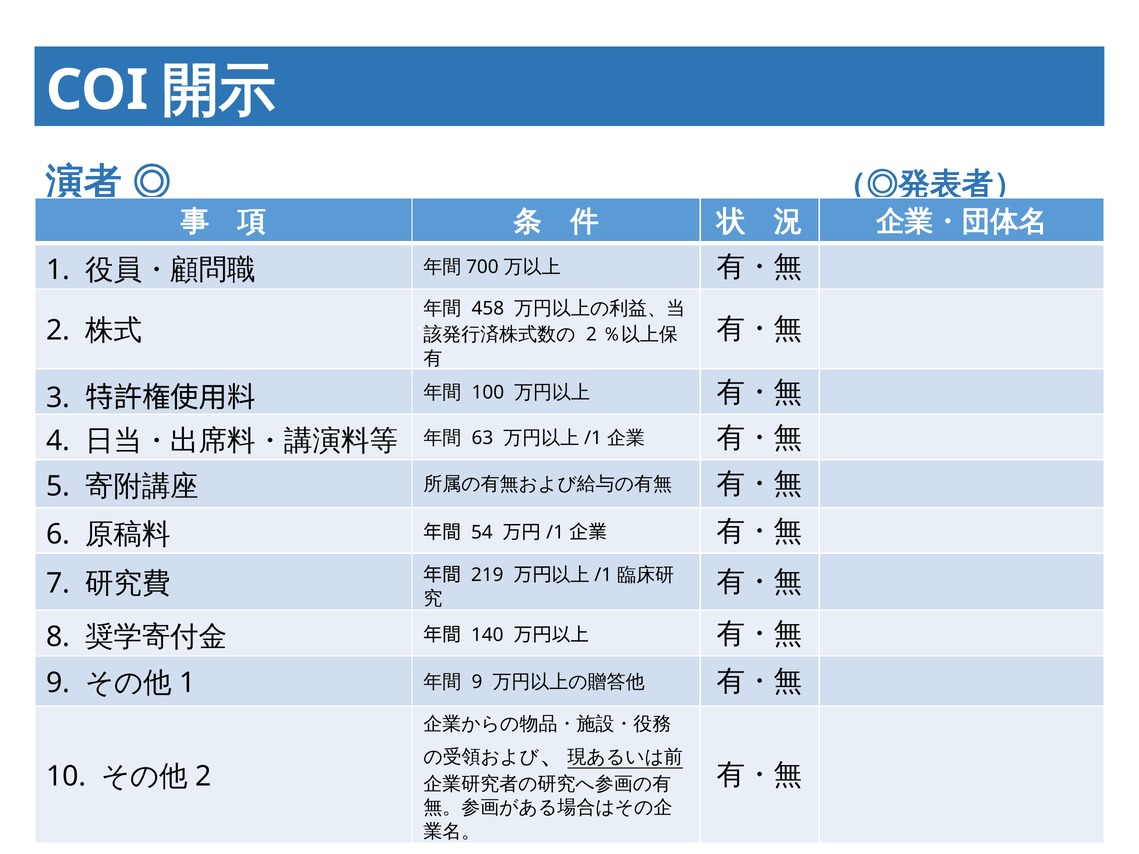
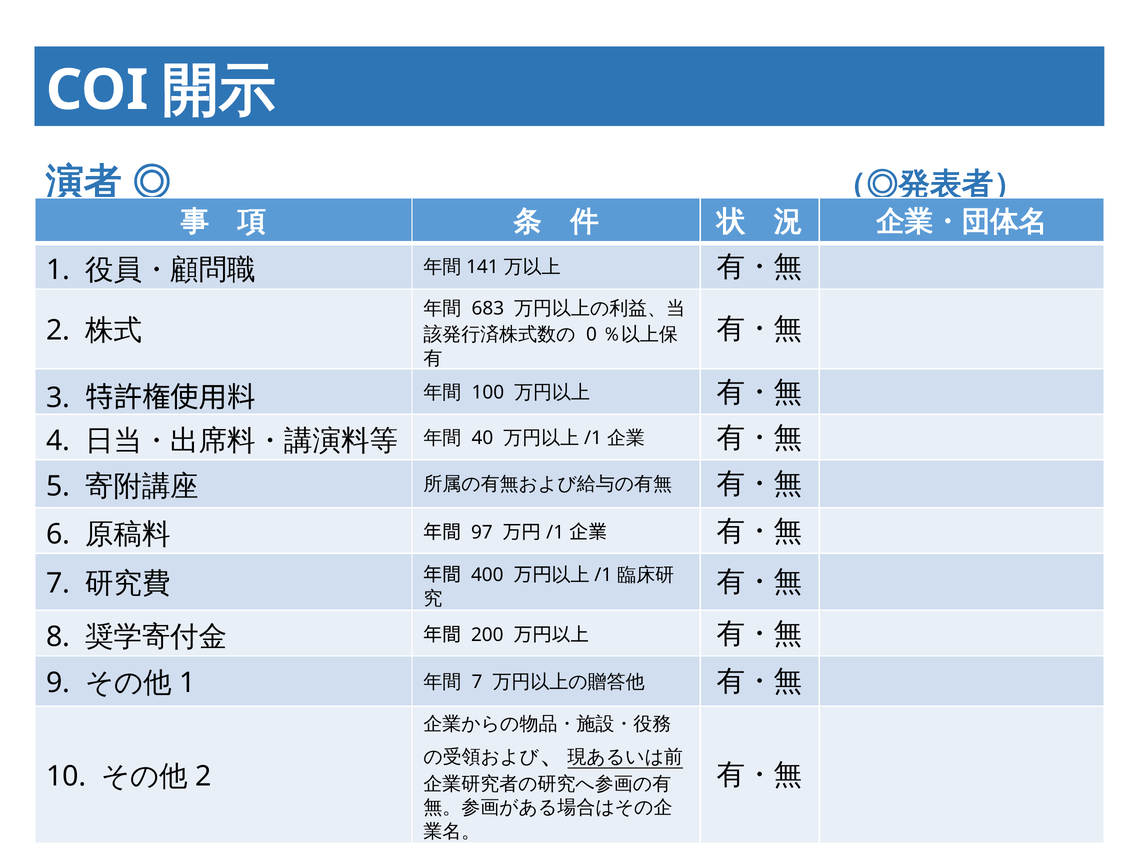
700: 700 -> 141 (482, 267)
458: 458 -> 683 (488, 309)
2: 2 -> 0 (592, 335)
63: 63 -> 40 (482, 438)
54: 54 -> 97 (482, 533)
219: 219 -> 400 (487, 575)
140: 140 -> 200 (487, 635)
9: 9 -> 7 (477, 682)
